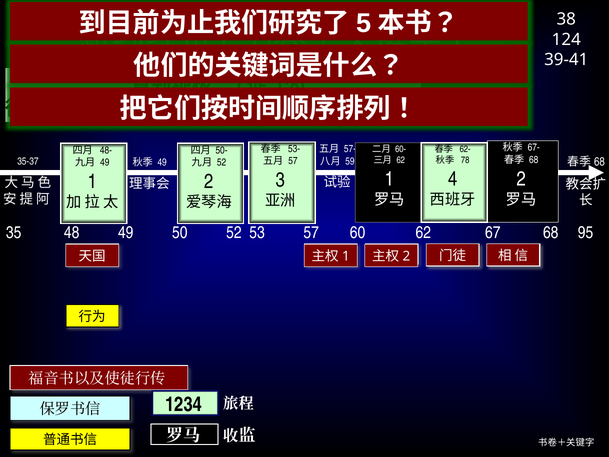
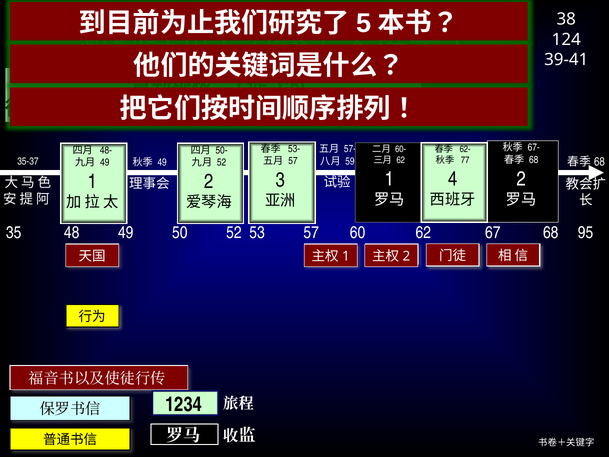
78: 78 -> 77 (465, 160)
